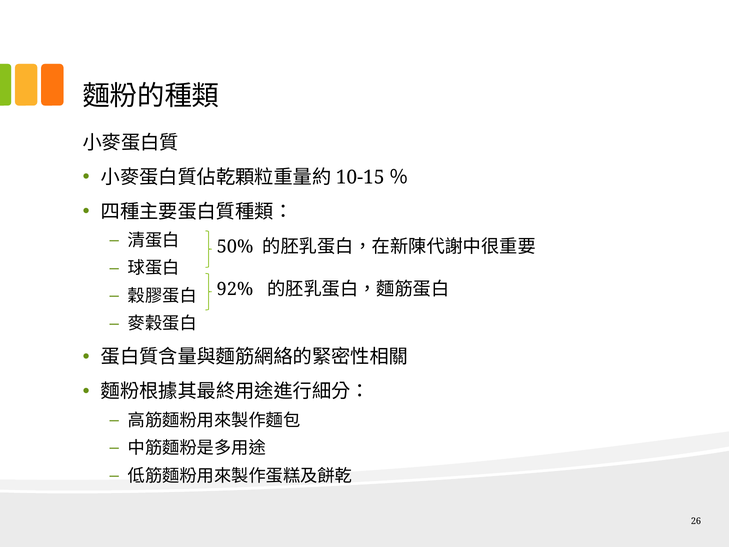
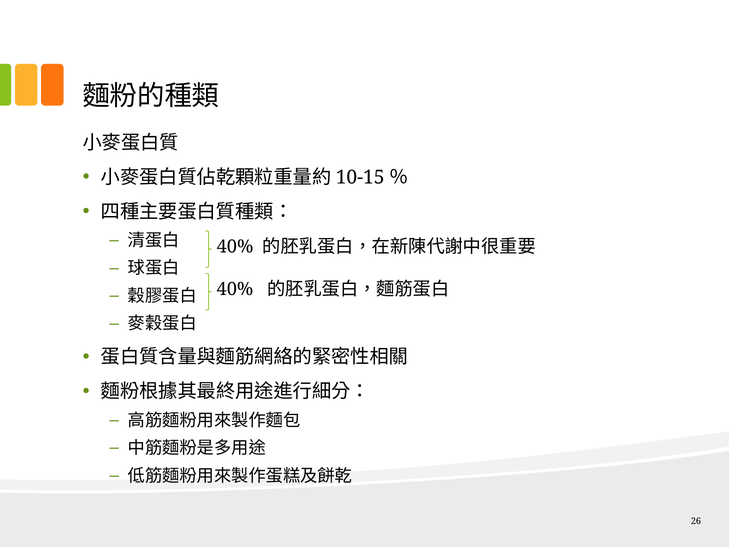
50%: 50% -> 40% (235, 247)
92%: 92% -> 40% (235, 289)
